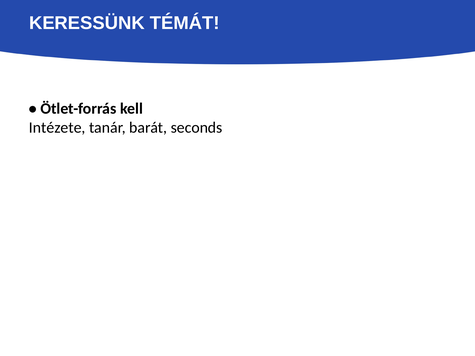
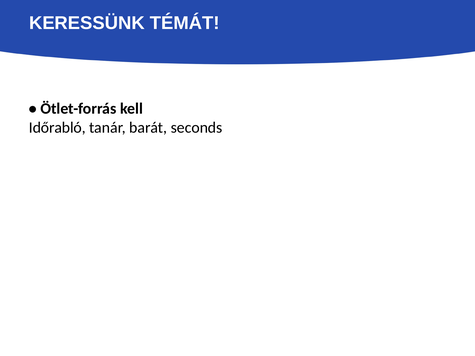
Intézete: Intézete -> Időrabló (57, 128)
